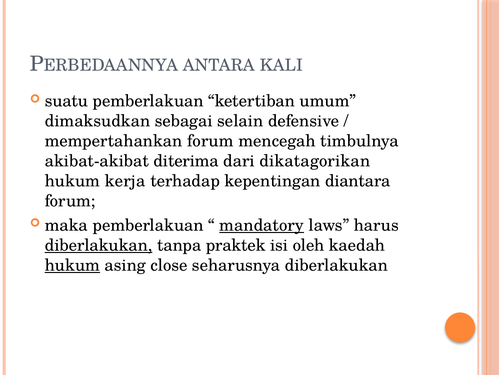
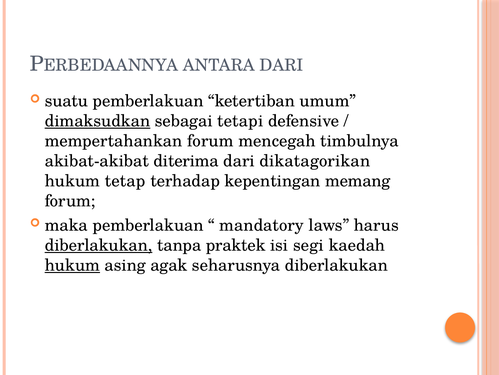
ANTARA KALI: KALI -> DARI (281, 65)
dimaksudkan underline: none -> present (98, 121)
selain: selain -> tetapi (240, 121)
kerja: kerja -> tetap (125, 181)
diantara: diantara -> memang (358, 181)
mandatory underline: present -> none (262, 225)
oleh: oleh -> segi (308, 245)
close: close -> agak (169, 265)
